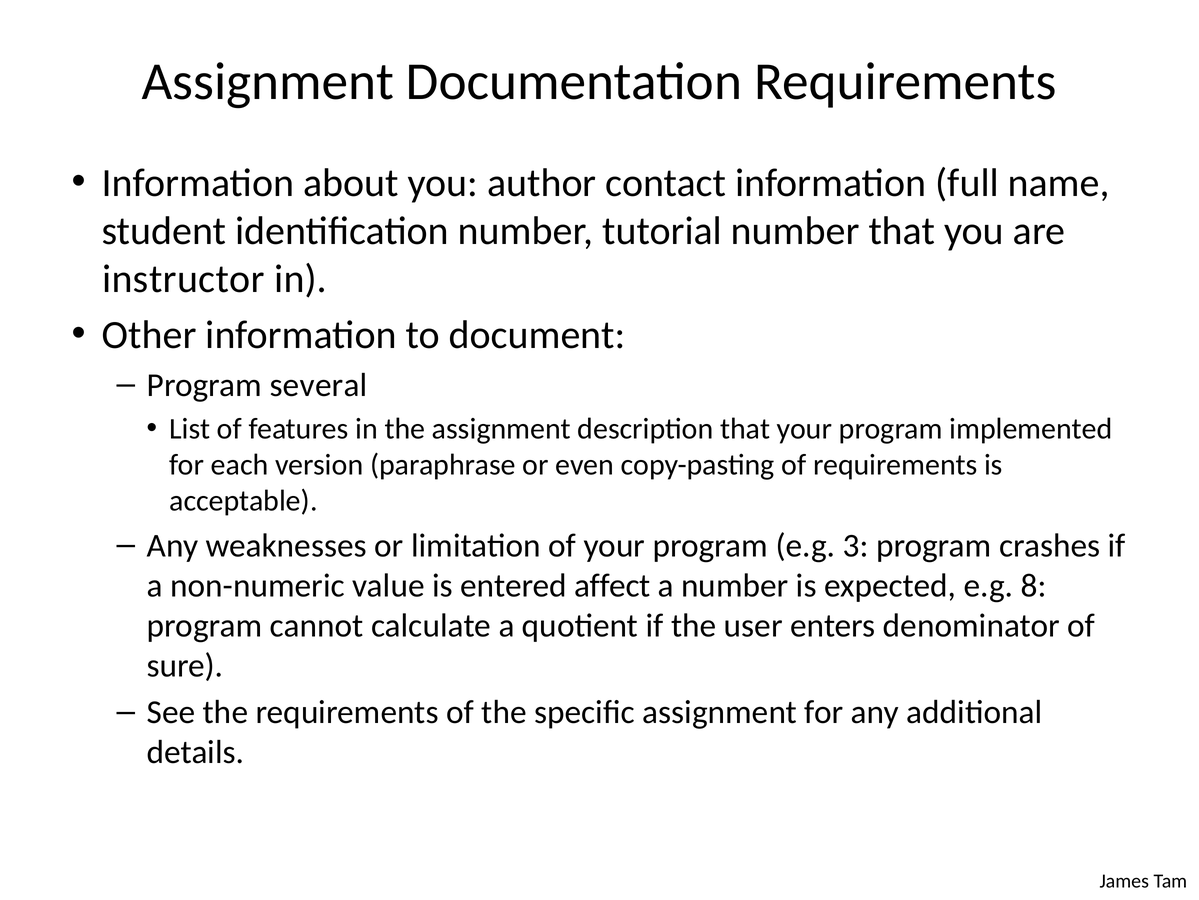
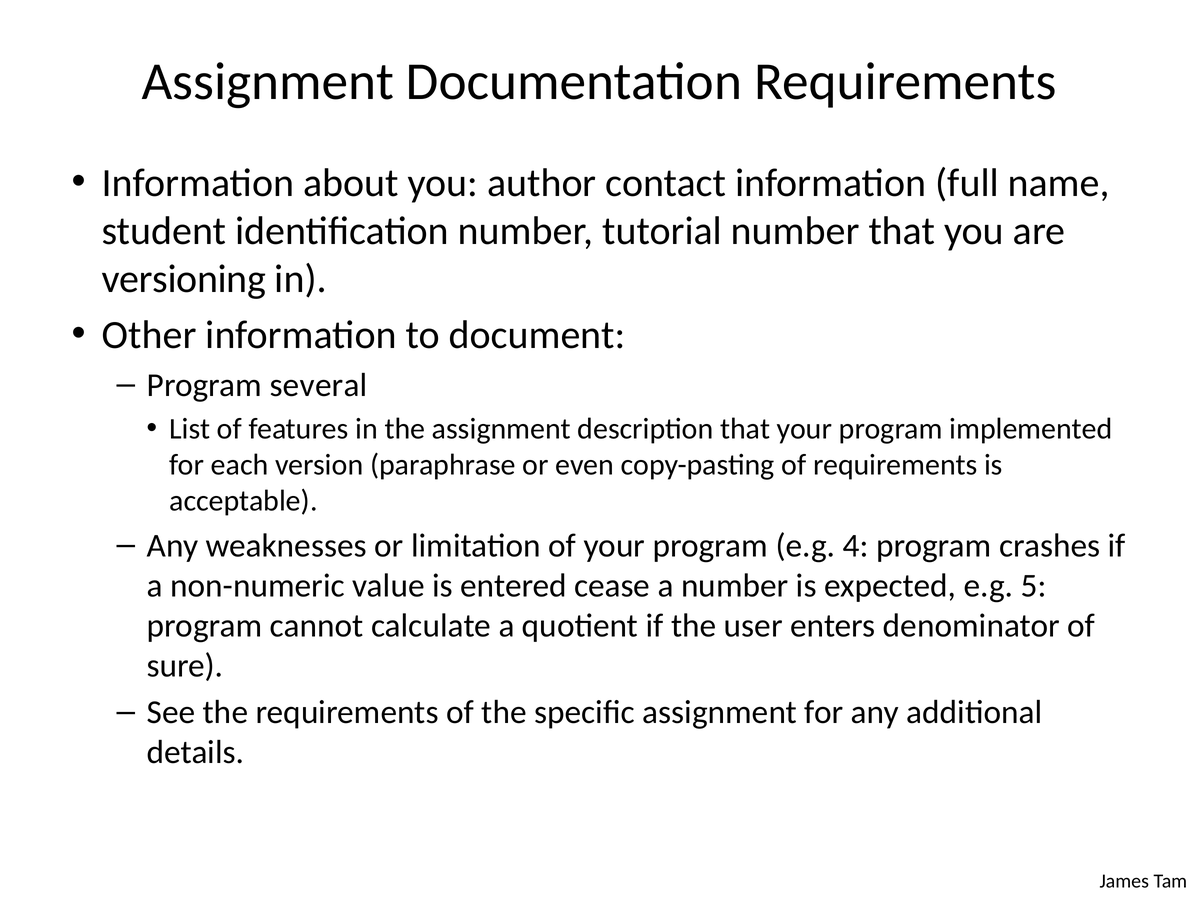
instructor: instructor -> versioning (184, 279)
3: 3 -> 4 (856, 545)
affect: affect -> cease (612, 585)
8: 8 -> 5 (1034, 585)
